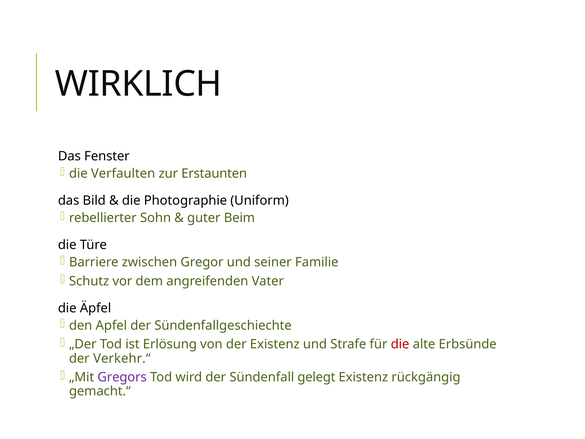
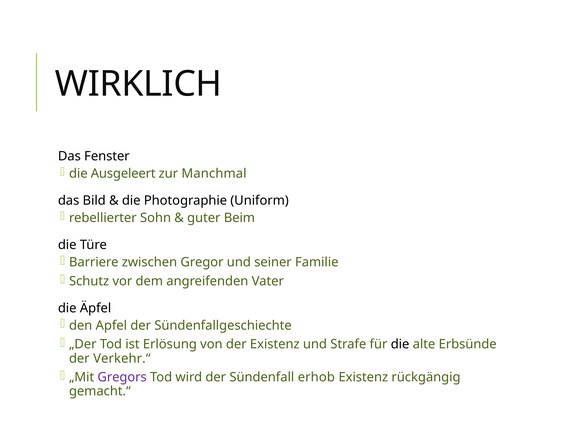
Verfaulten: Verfaulten -> Ausgeleert (123, 173)
Erstaunten: Erstaunten -> Manchmal (214, 173)
die colour: red -> black (400, 344)
gelegt: gelegt -> erhob (316, 377)
